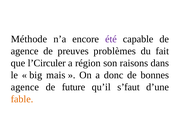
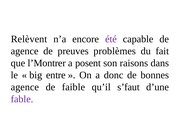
Méthode: Méthode -> Relèvent (29, 39)
l’Circuler: l’Circuler -> l’Montrer (47, 63)
région: région -> posent (88, 63)
mais: mais -> entre (56, 75)
future: future -> faible (73, 87)
fable colour: orange -> purple (22, 99)
